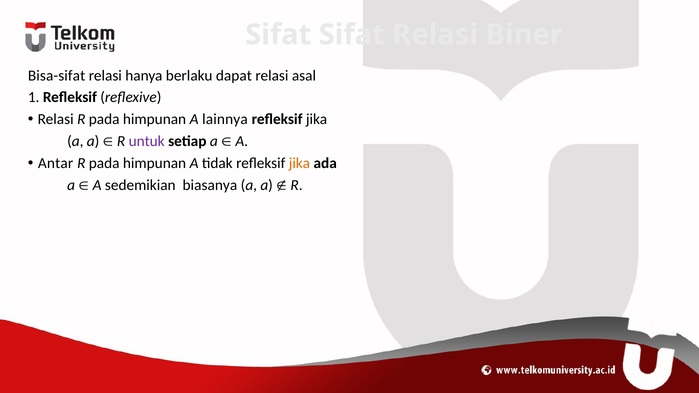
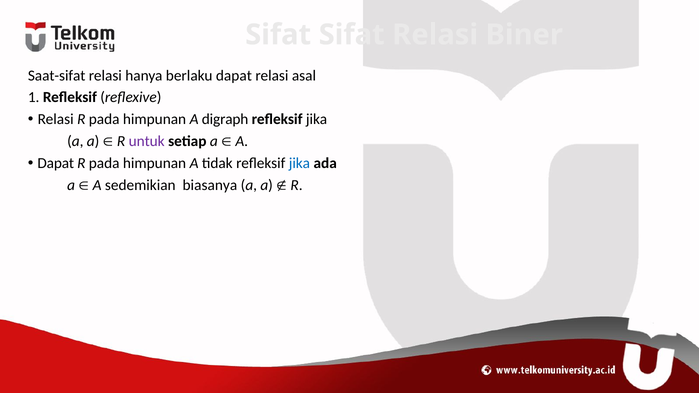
Bisa-sifat: Bisa-sifat -> Saat-sifat (57, 76)
lainnya: lainnya -> digraph (225, 119)
Antar: Antar -> Dapat (56, 163)
jika colour: orange -> blue (299, 163)
